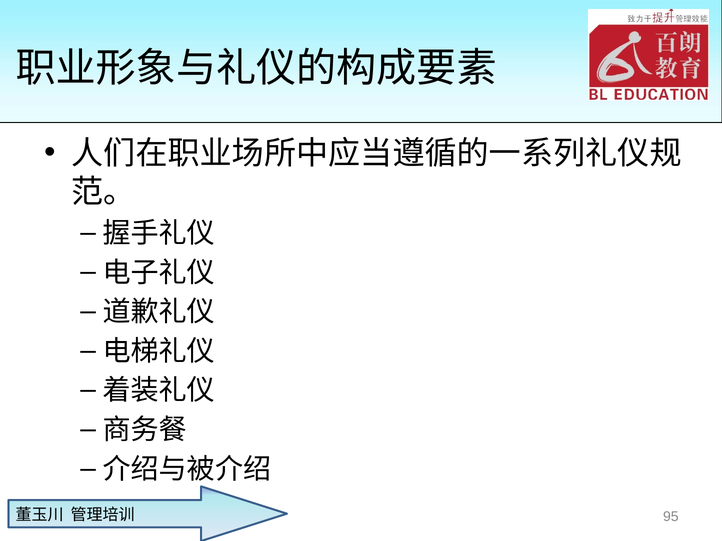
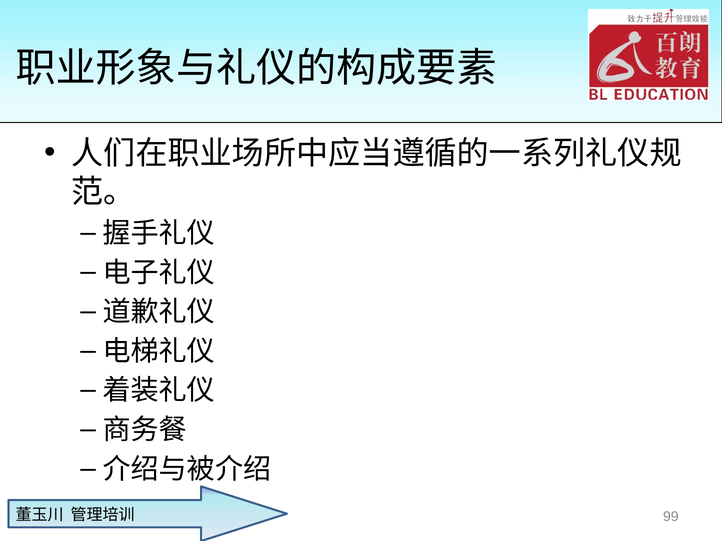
95: 95 -> 99 (671, 517)
